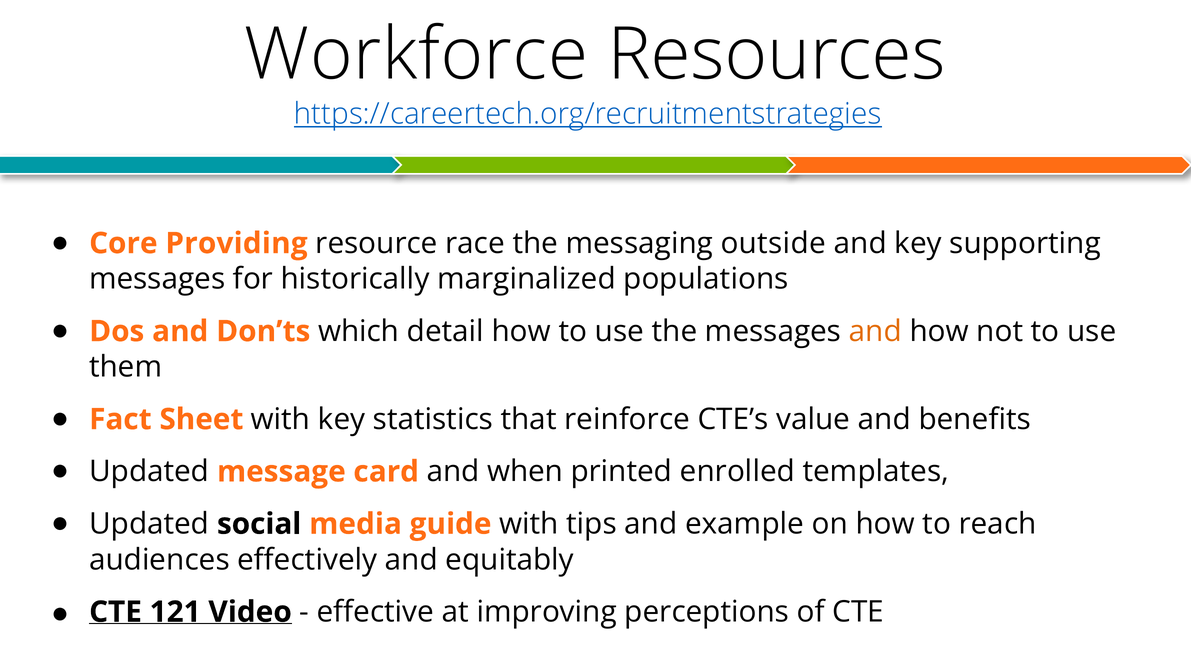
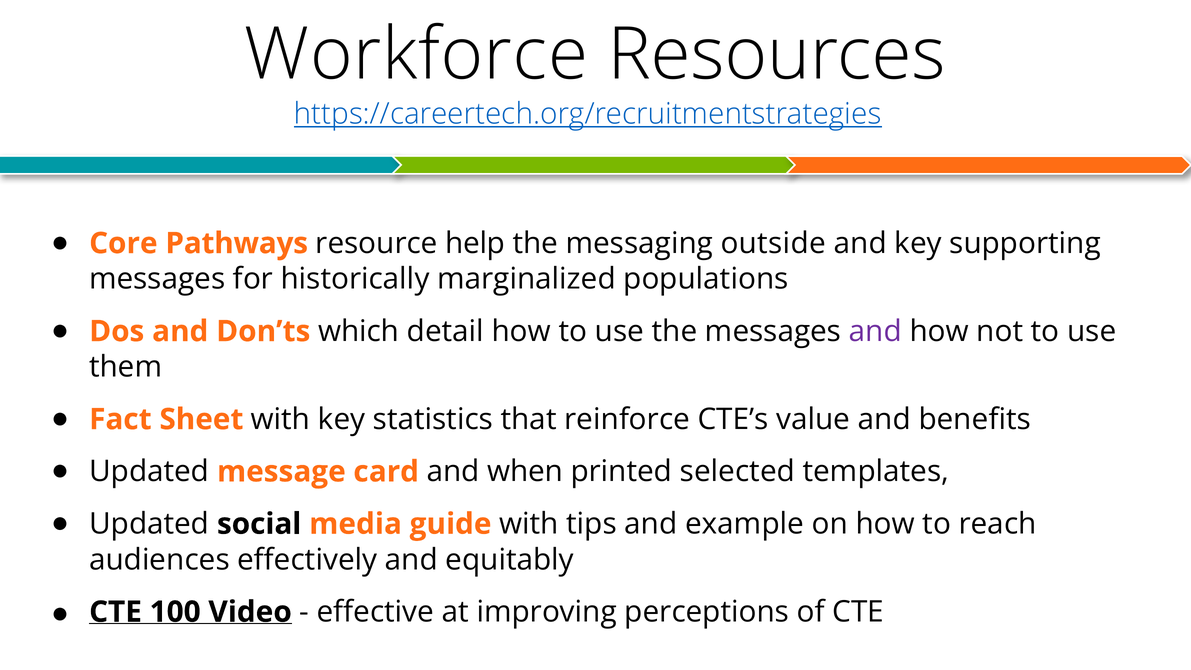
Providing: Providing -> Pathways (237, 243)
race: race -> help (475, 243)
and colour: orange -> purple (875, 331)
enrolled: enrolled -> selected (737, 472)
121: 121 -> 100 (175, 612)
